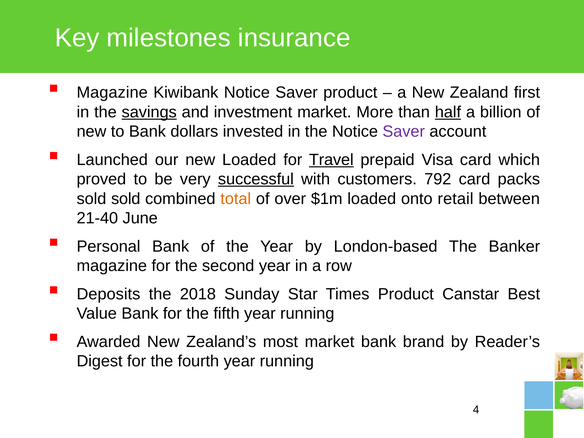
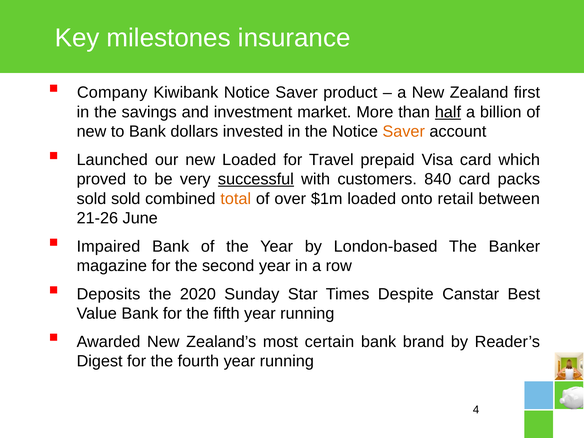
Magazine: Magazine -> Company (112, 93)
savings underline: present -> none (149, 112)
Saver colour: purple -> orange (404, 132)
Travel underline: present -> none (331, 160)
792: 792 -> 840 (438, 179)
21-40: 21-40 -> 21-26 (97, 218)
Personal: Personal -> Impaired (108, 246)
2018: 2018 -> 2020 (198, 294)
Times Product: Product -> Despite (406, 294)
most market: market -> certain (329, 342)
